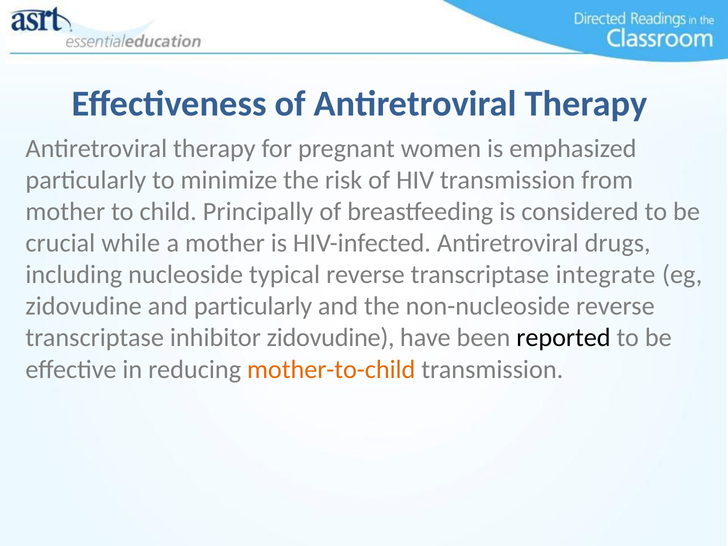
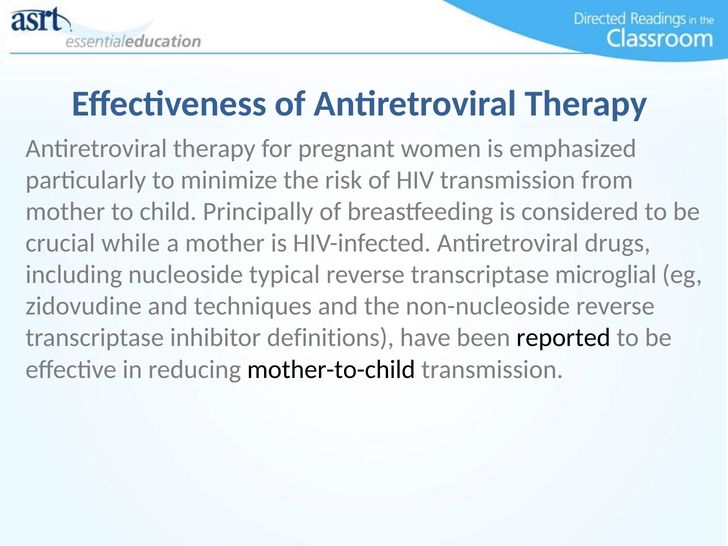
integrate: integrate -> microglial (606, 275)
and particularly: particularly -> techniques (253, 306)
inhibitor zidovudine: zidovudine -> definitions (331, 338)
mother-to-child colour: orange -> black (331, 369)
